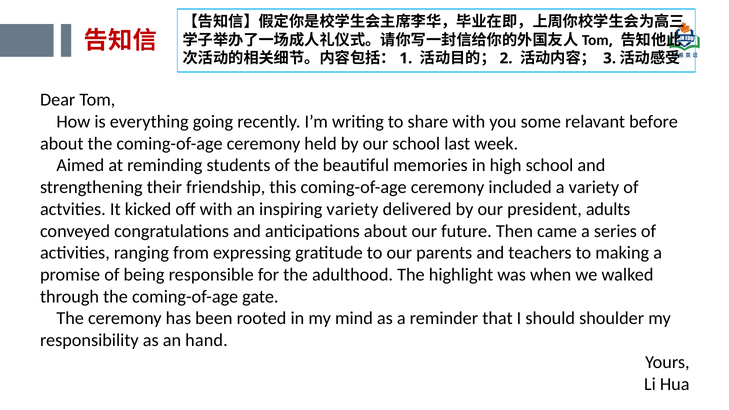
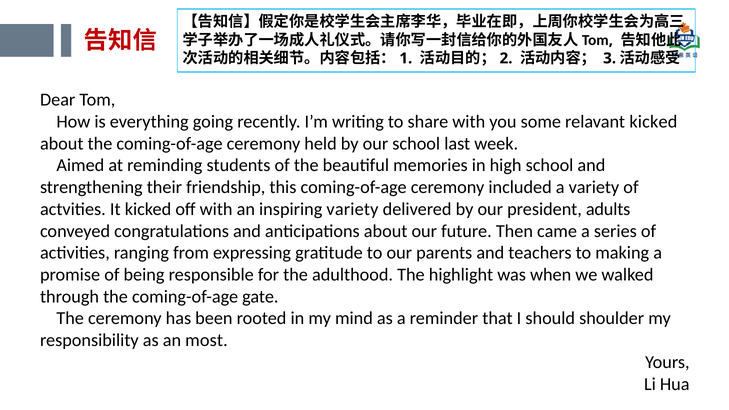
relavant before: before -> kicked (653, 122)
hand: hand -> most (206, 340)
